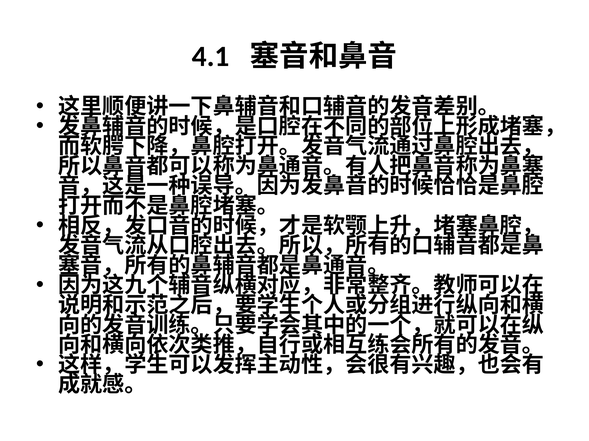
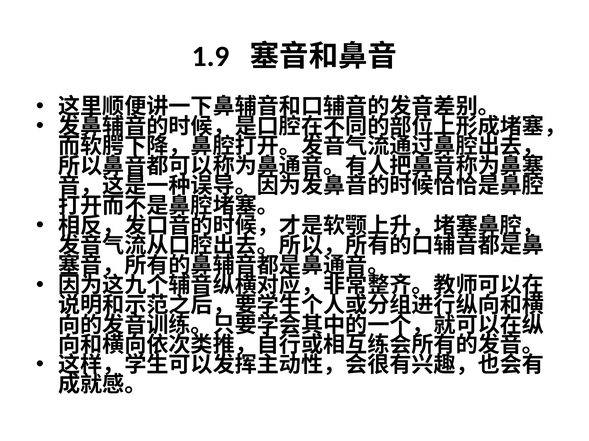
4.1: 4.1 -> 1.9 (211, 57)
